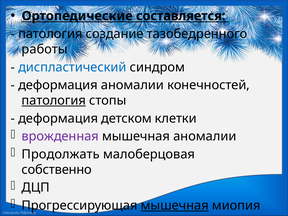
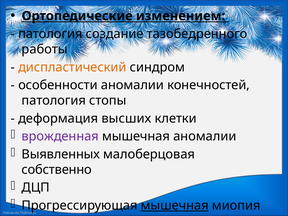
составляется: составляется -> изменением (181, 16)
диспластический colour: blue -> orange (72, 67)
деформация: деформация -> особенности (58, 85)
патология underline: present -> none (54, 100)
детском: детском -> высших (126, 118)
Продолжать: Продолжать -> Выявленных (61, 154)
